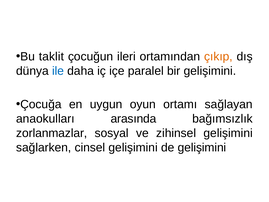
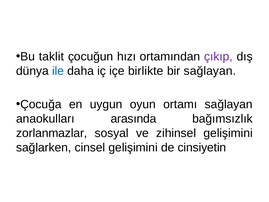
ileri: ileri -> hızı (127, 56)
çıkıp colour: orange -> purple (218, 56)
paralel: paralel -> birlikte (146, 71)
bir gelişimini: gelişimini -> sağlayan (210, 71)
de gelişimini: gelişimini -> cinsiyetin (202, 147)
